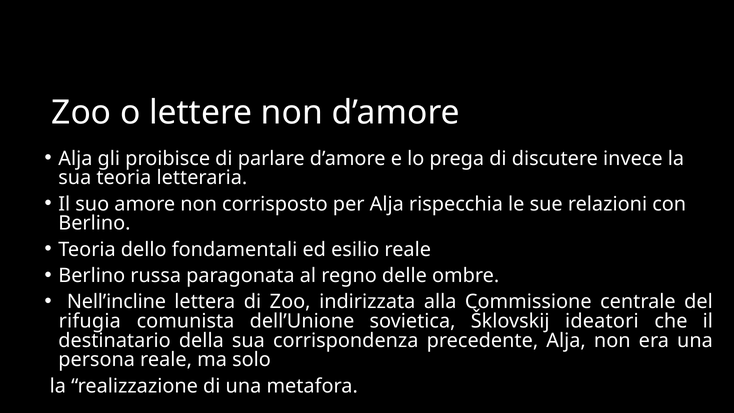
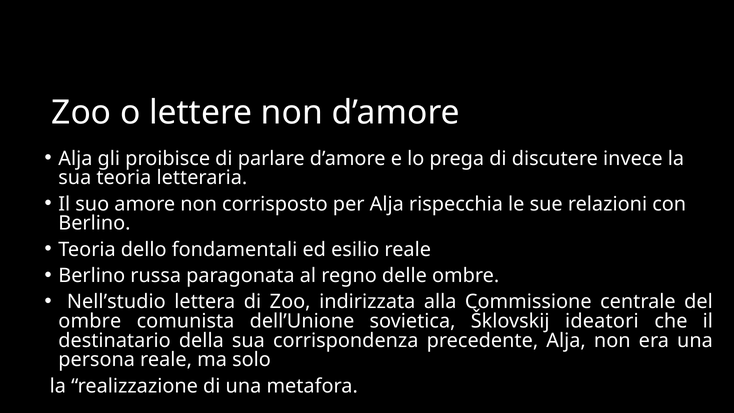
Nell’incline: Nell’incline -> Nell’studio (116, 302)
rifugia: rifugia -> ombre (90, 321)
